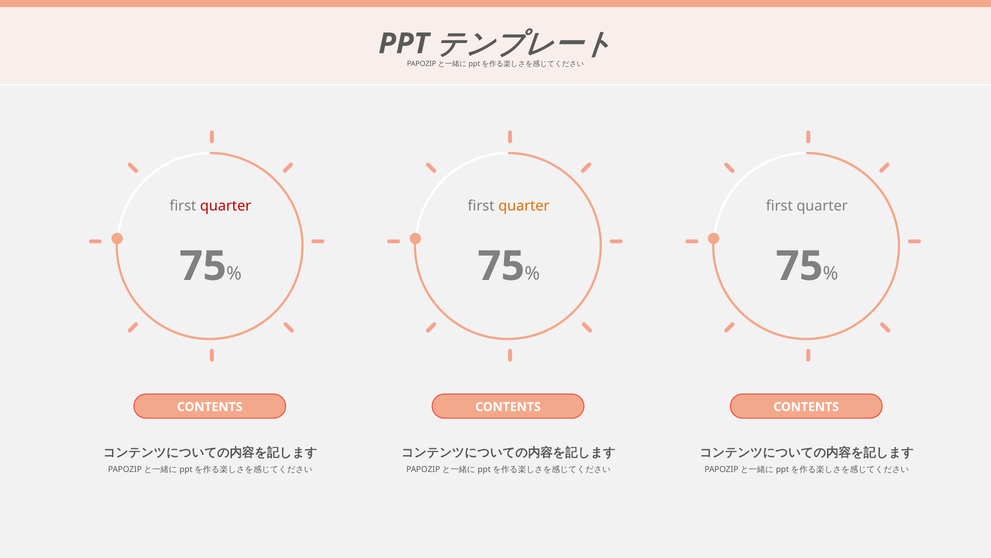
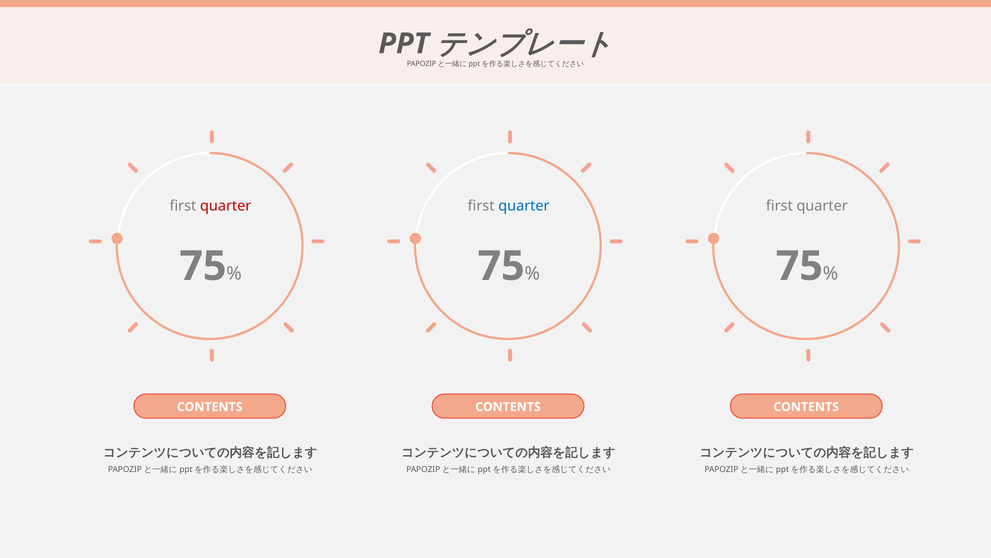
quarter colour: orange -> blue (524, 206)
